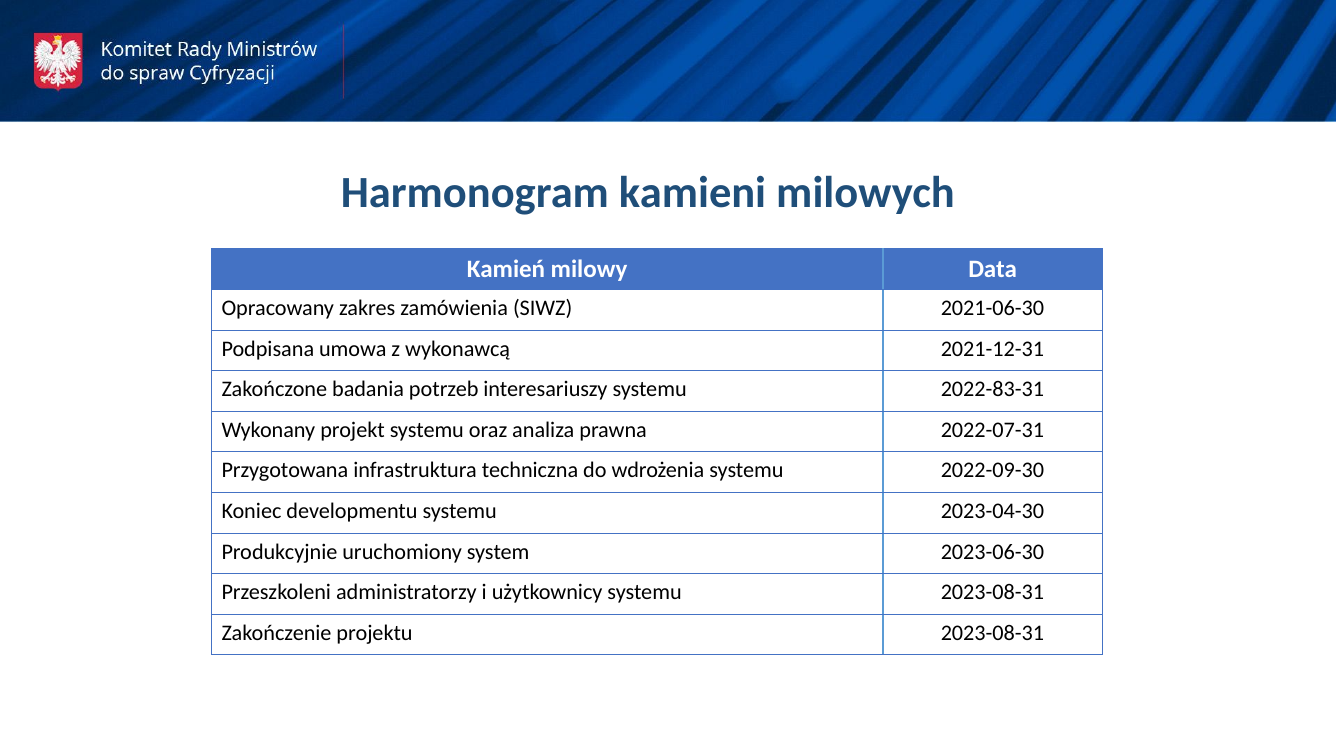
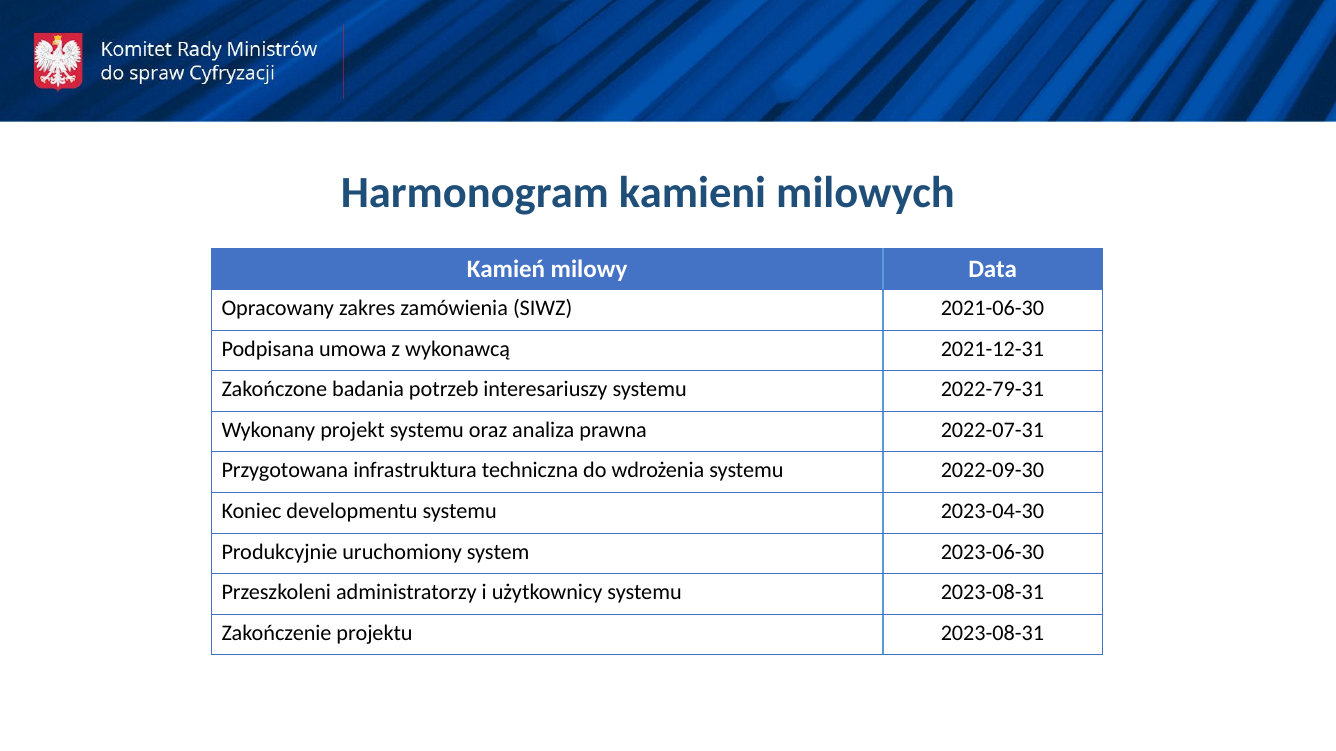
2022-83-31: 2022-83-31 -> 2022-79-31 (992, 390)
